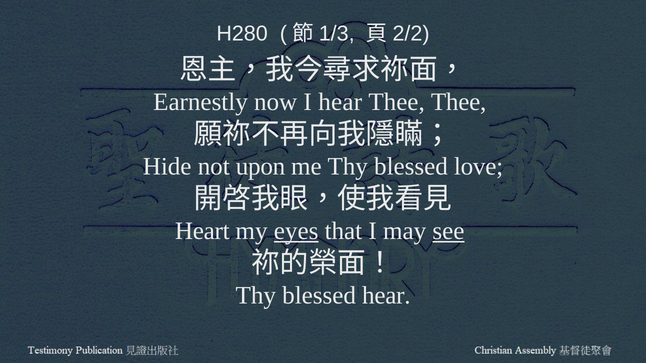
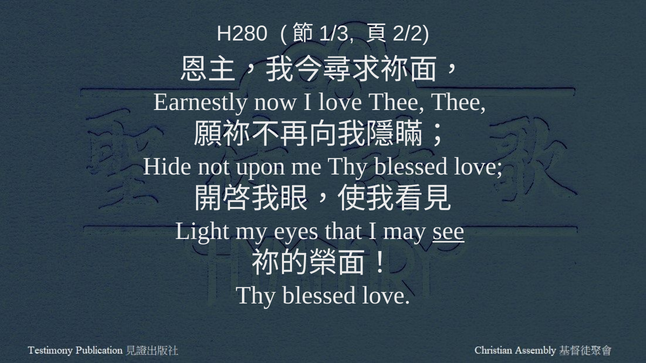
I hear: hear -> love (340, 102)
Heart: Heart -> Light (202, 231)
eyes underline: present -> none (296, 231)
hear: hear -> love (386, 296)
